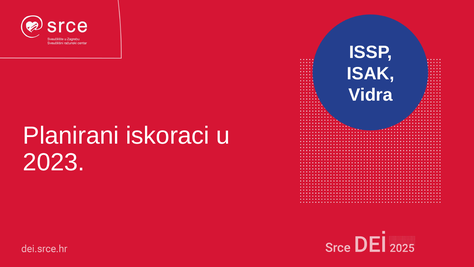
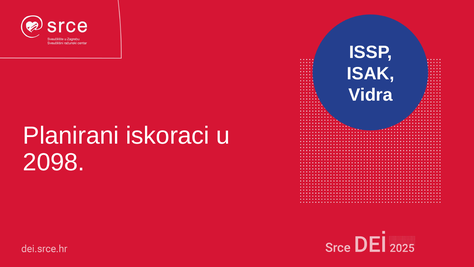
2023: 2023 -> 2098 (54, 162)
